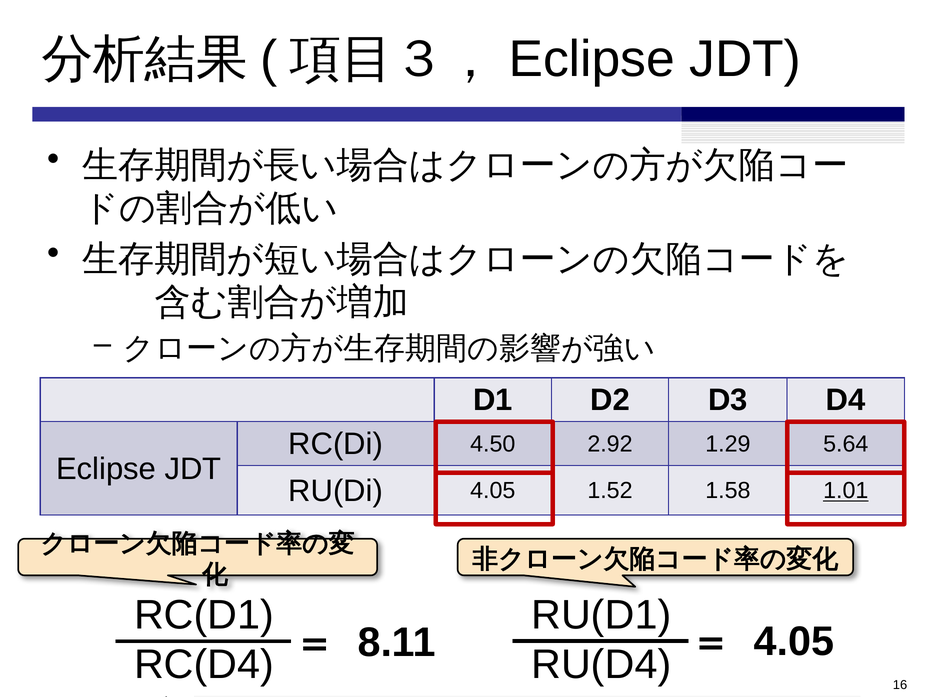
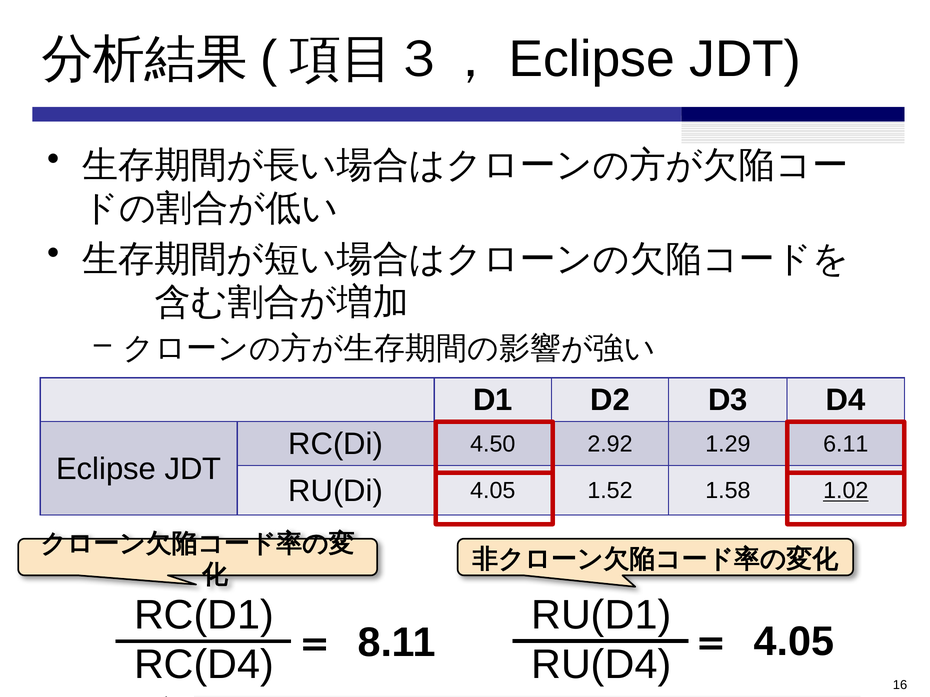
5.64: 5.64 -> 6.11 (846, 444)
1.01: 1.01 -> 1.02 (846, 491)
